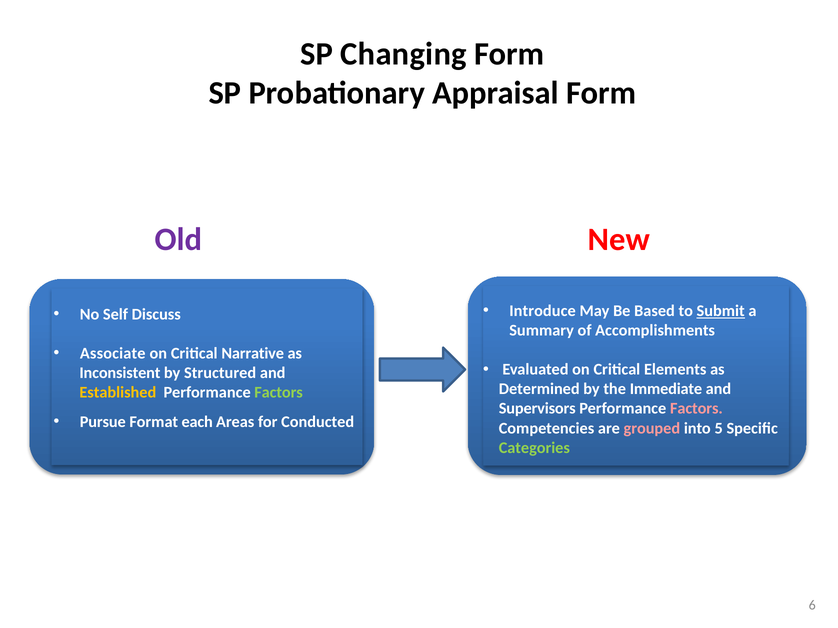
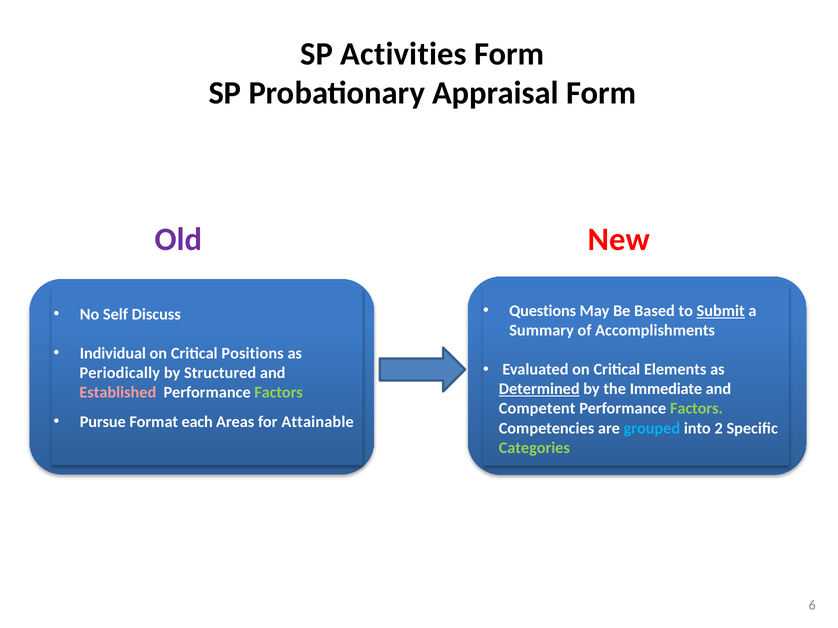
Changing: Changing -> Activities (404, 54)
Introduce: Introduce -> Questions (543, 311)
Associate: Associate -> Individual (113, 354)
Narrative: Narrative -> Positions (253, 354)
Inconsistent: Inconsistent -> Periodically (120, 373)
Determined underline: none -> present (539, 389)
Established colour: yellow -> pink (118, 393)
Supervisors: Supervisors -> Competent (537, 409)
Factors colour: pink -> light green (696, 409)
Conducted: Conducted -> Attainable (318, 422)
grouped colour: pink -> light blue (652, 429)
5: 5 -> 2 (719, 429)
